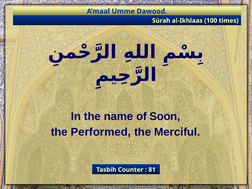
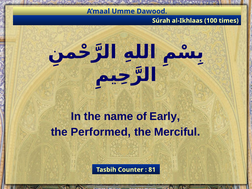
Soon: Soon -> Early (165, 116)
